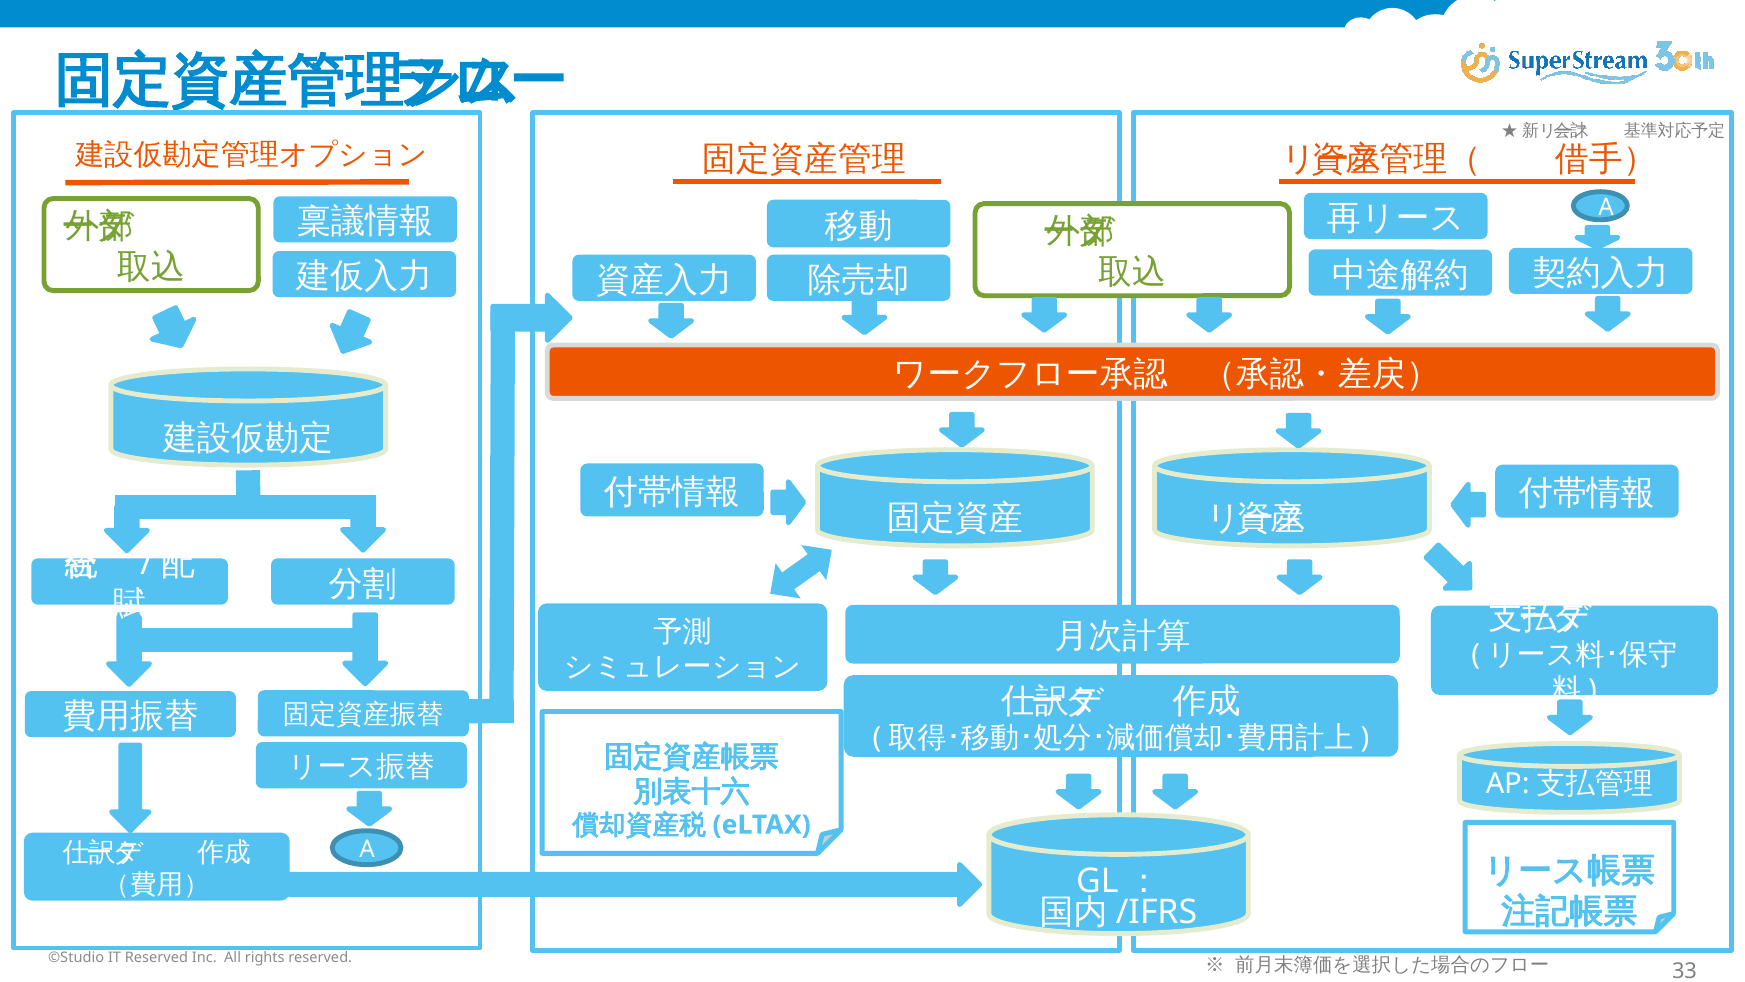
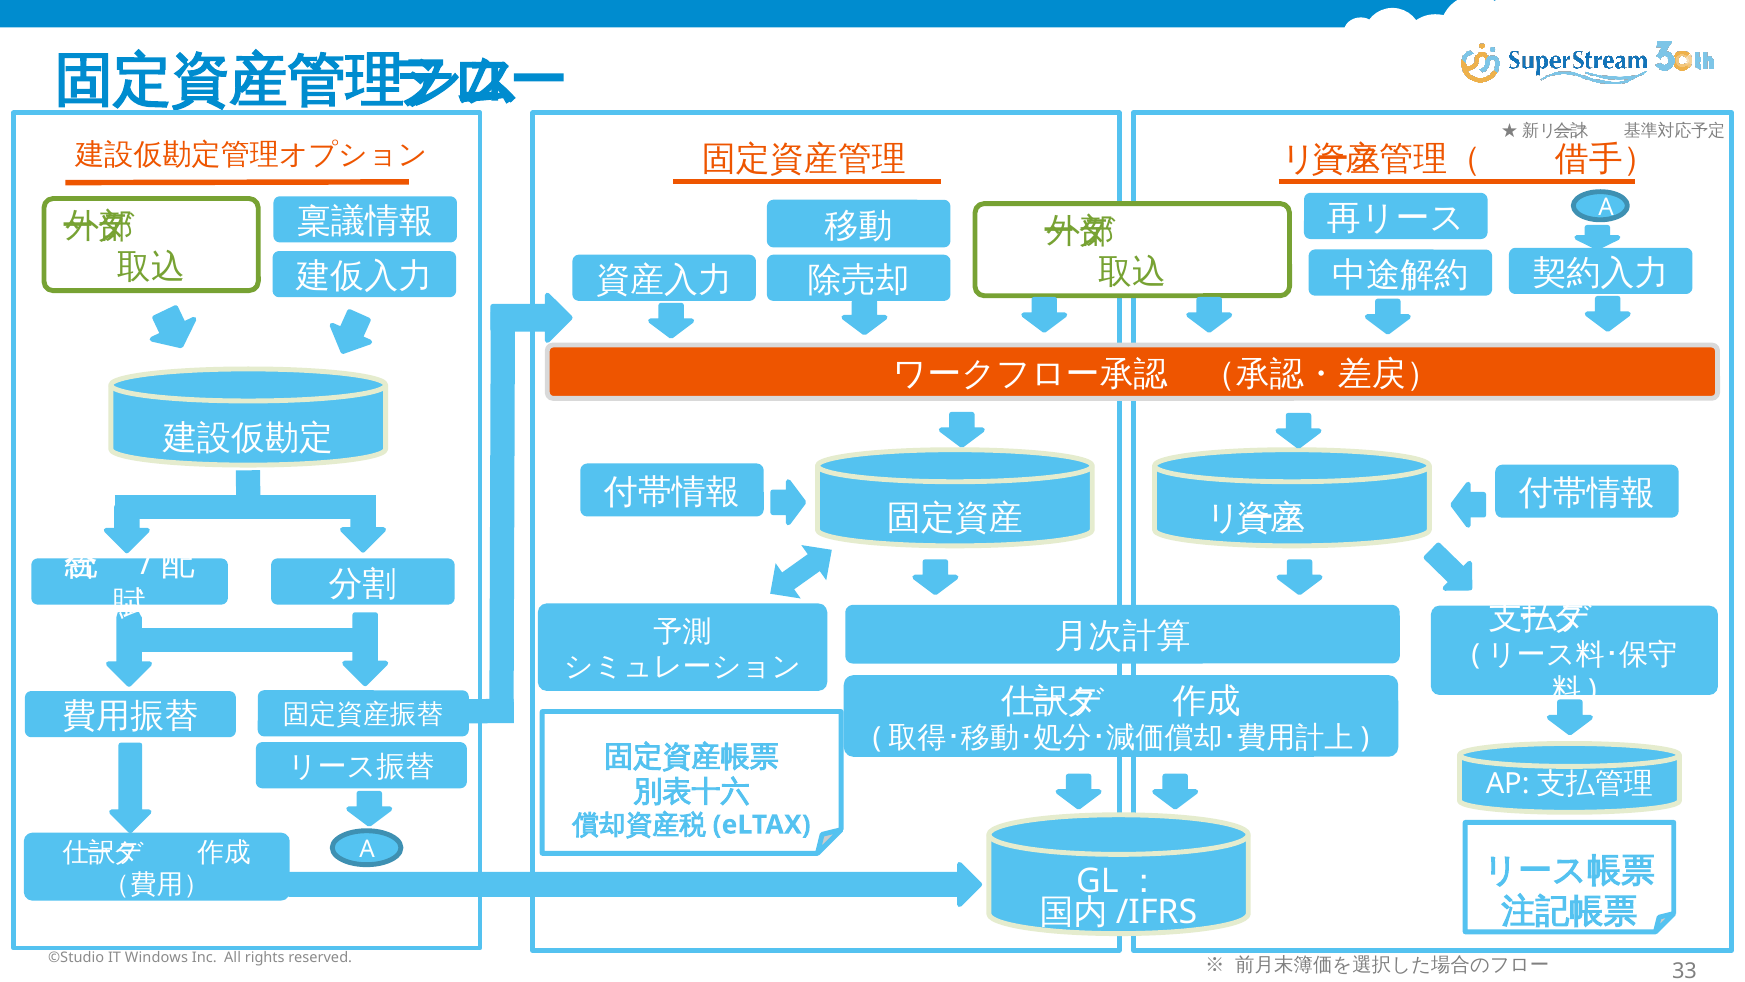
IT Reserved: Reserved -> Windows (156, 957)
